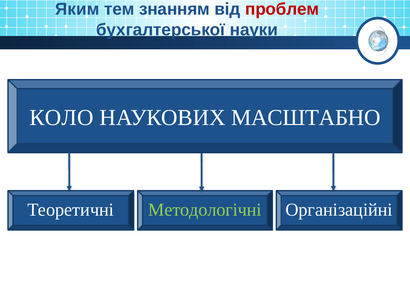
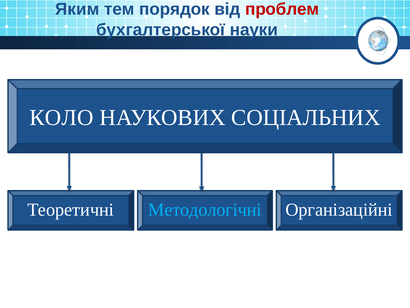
знанням: знанням -> порядок (174, 9)
МАСШТАБНО: МАСШТАБНО -> СОЦІАЛЬНИХ (306, 118)
Методологічні colour: light green -> light blue (205, 210)
